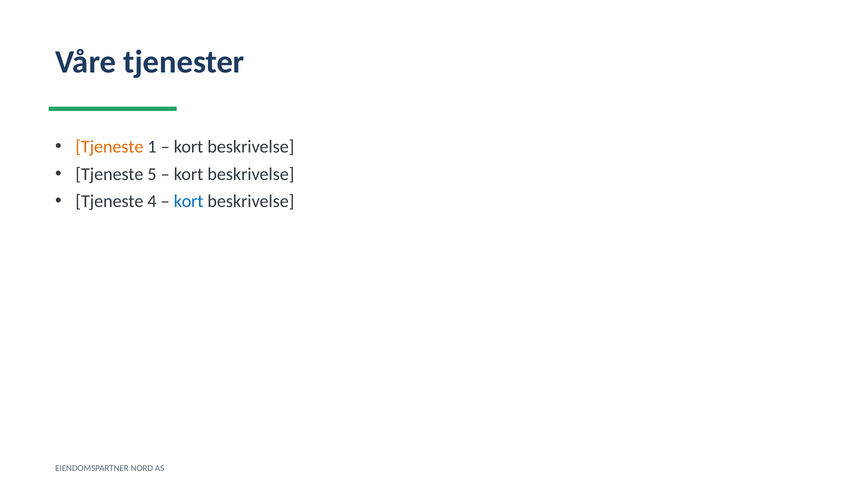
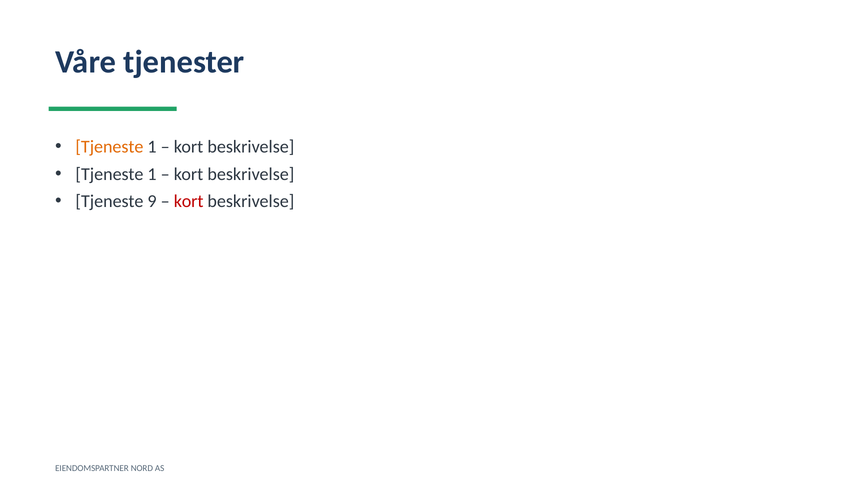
5: 5 -> 1 (152, 174)
4: 4 -> 9 (152, 201)
kort colour: blue -> red (189, 201)
